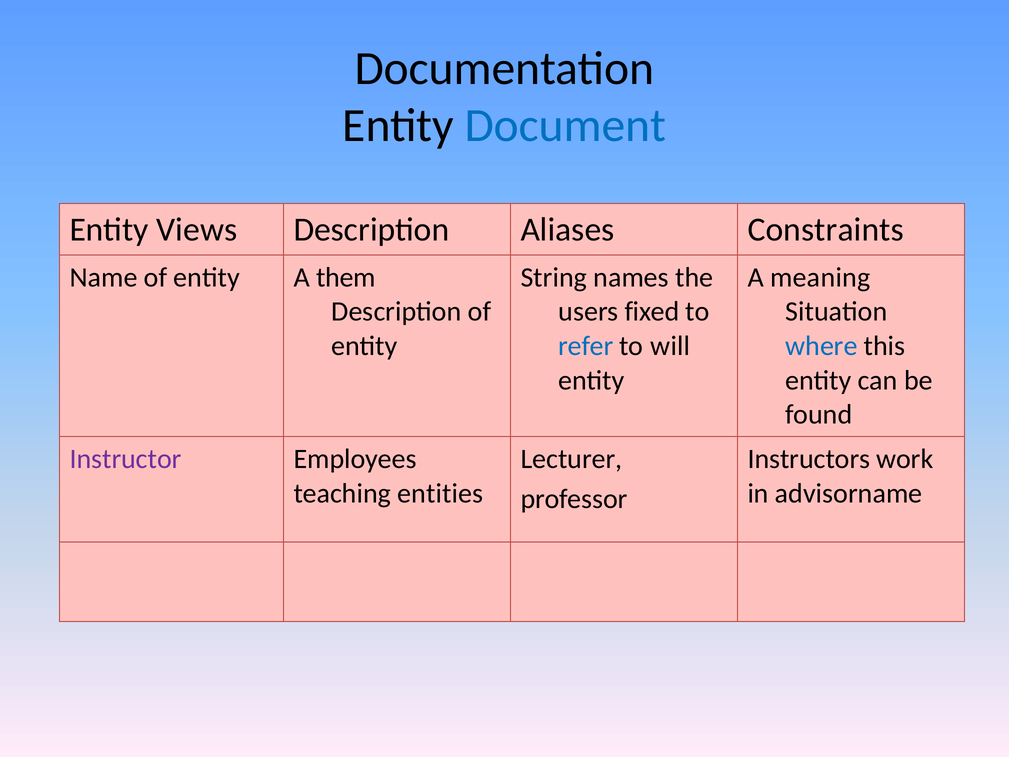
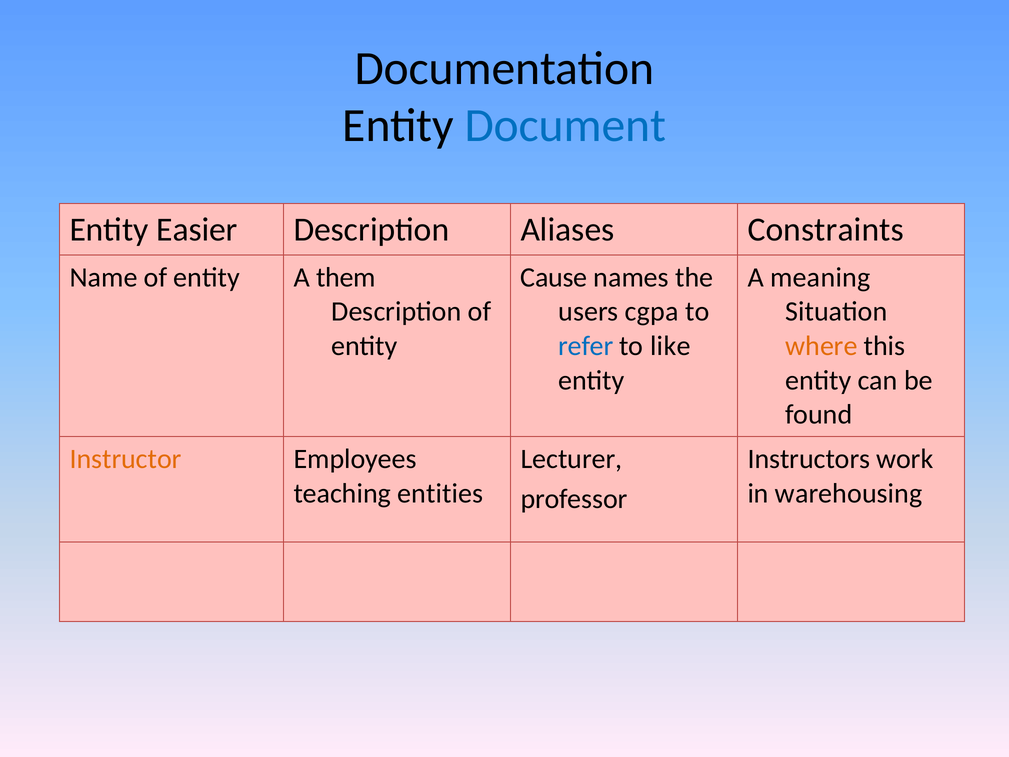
Views: Views -> Easier (197, 229)
String: String -> Cause (554, 277)
fixed: fixed -> cgpa (652, 312)
will: will -> like (670, 346)
where colour: blue -> orange (822, 346)
Instructor colour: purple -> orange (126, 459)
advisorname: advisorname -> warehousing (849, 493)
